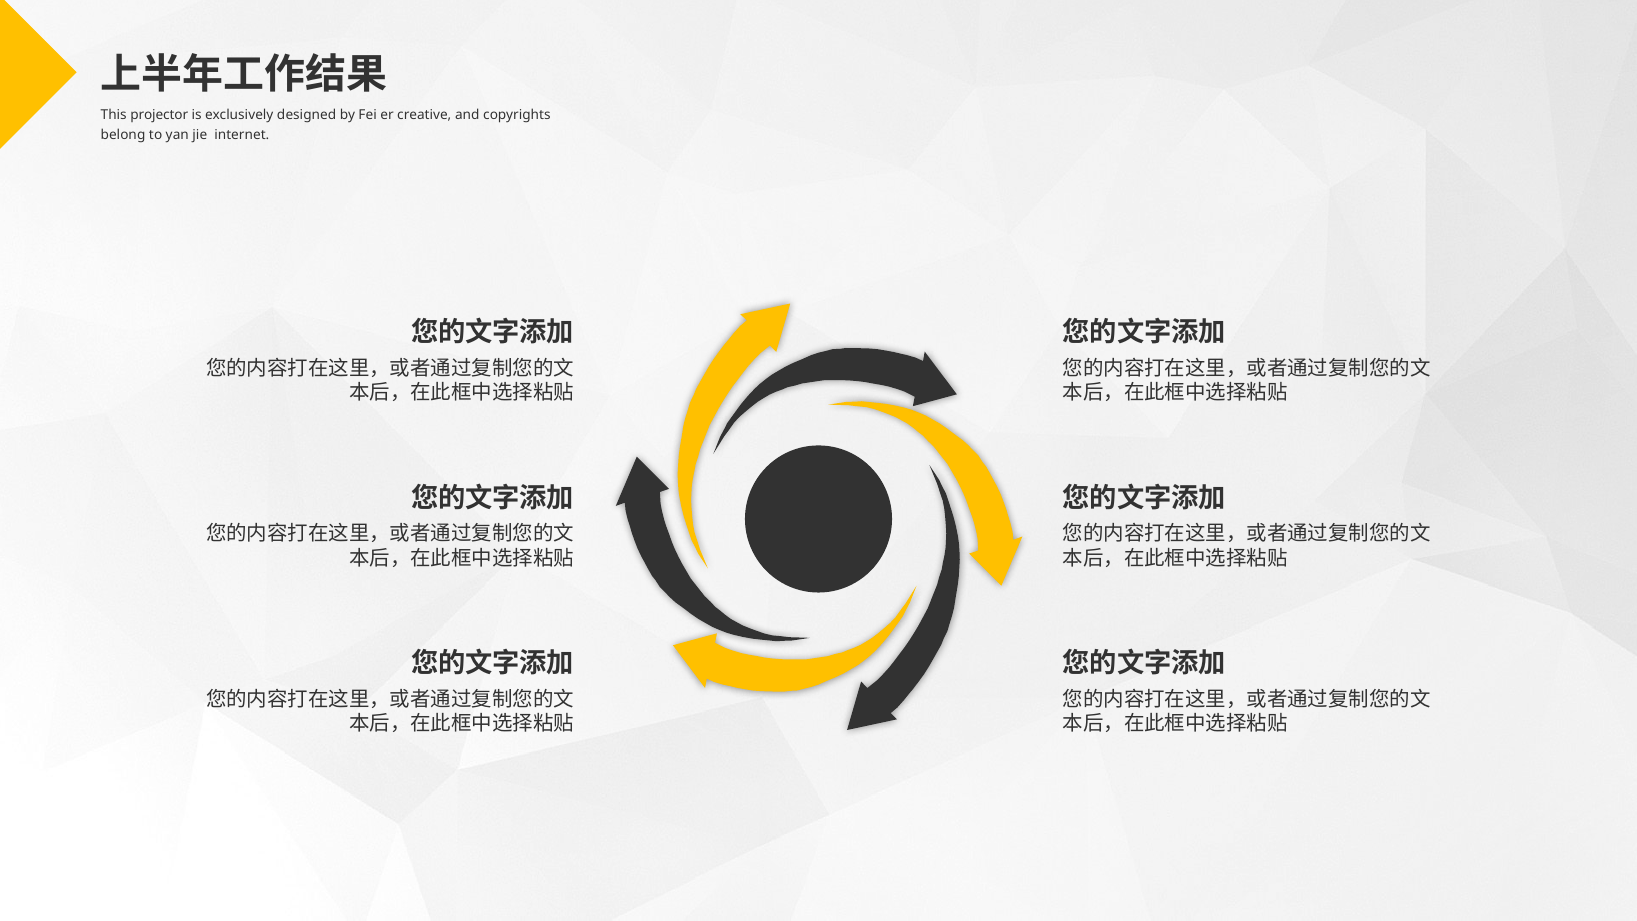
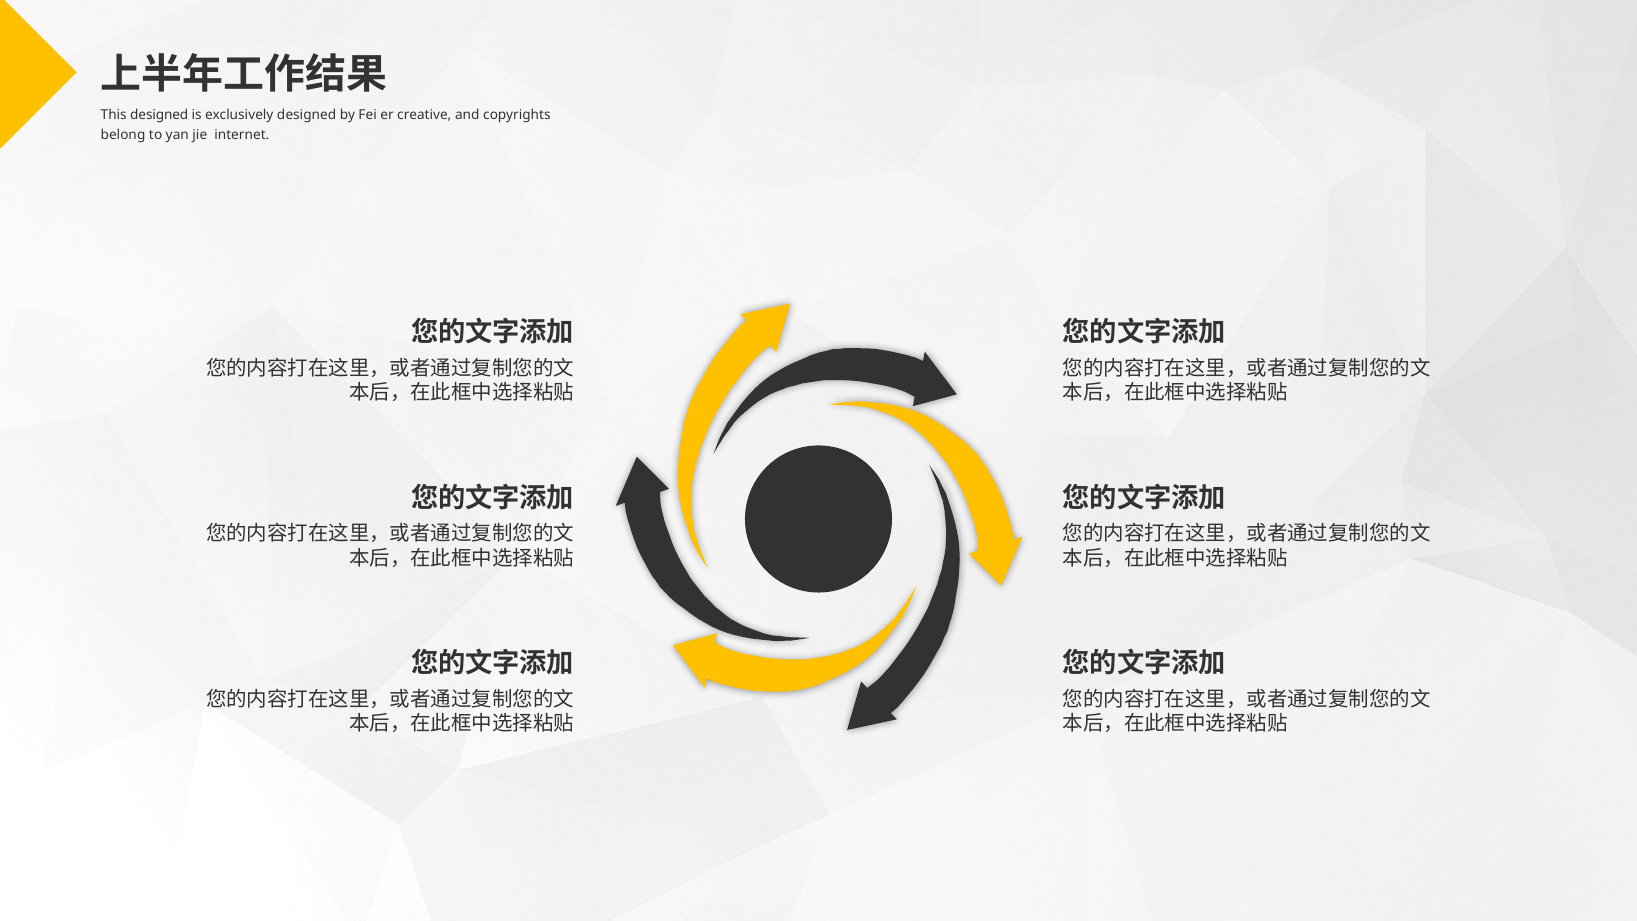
This projector: projector -> designed (159, 115)
